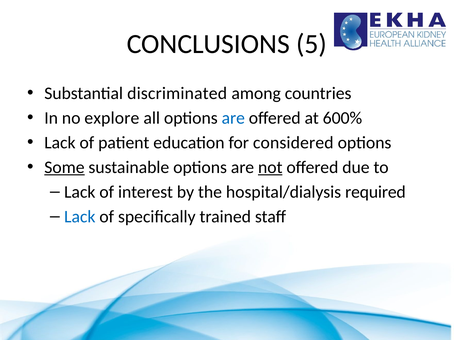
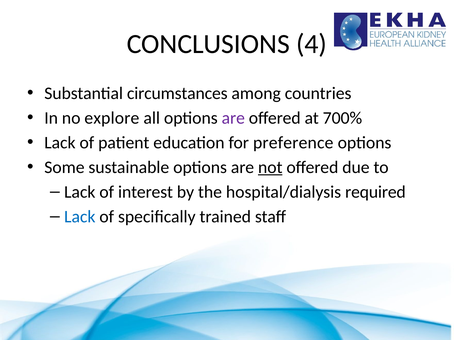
5: 5 -> 4 (312, 44)
discriminated: discriminated -> circumstances (177, 94)
are colour: blue -> purple (233, 118)
600%: 600% -> 700% (342, 118)
considered: considered -> preference (293, 143)
Some underline: present -> none (64, 168)
